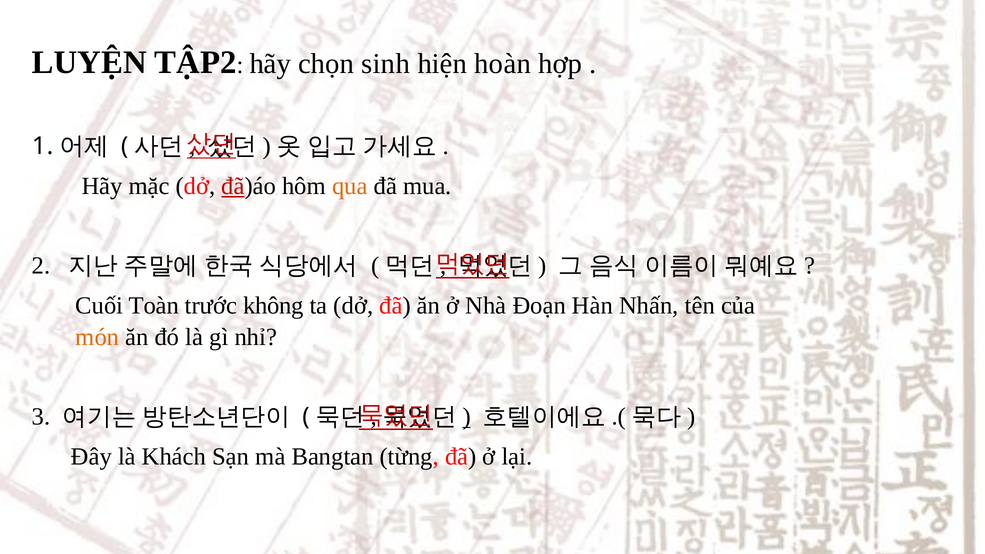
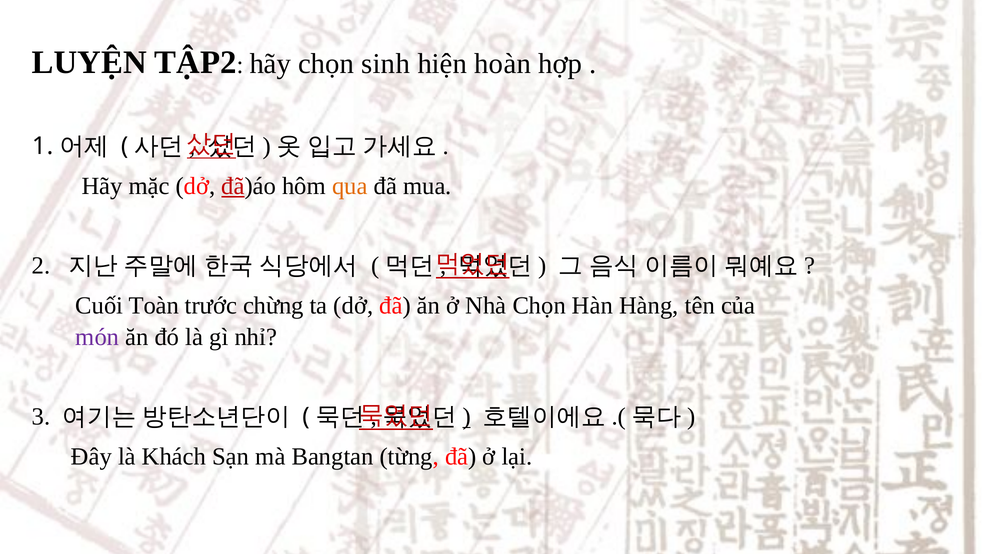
không: không -> chừng (273, 305)
Nhà Đoạn: Đoạn -> Chọn (539, 305)
Nhấn: Nhấn -> Hàng (649, 305)
món colour: orange -> purple (97, 337)
